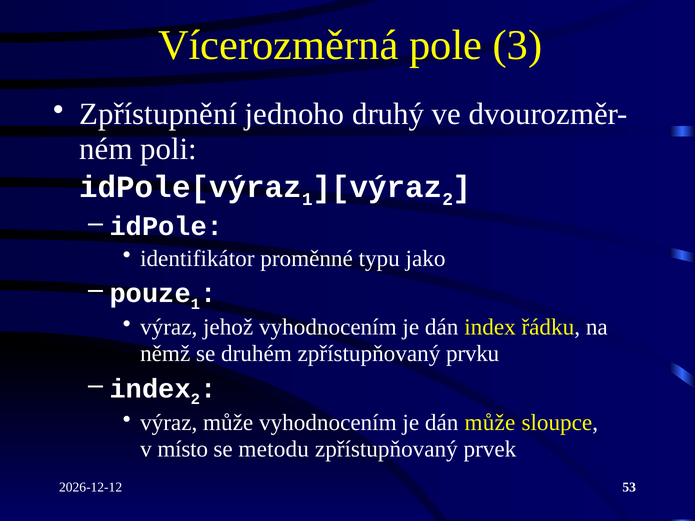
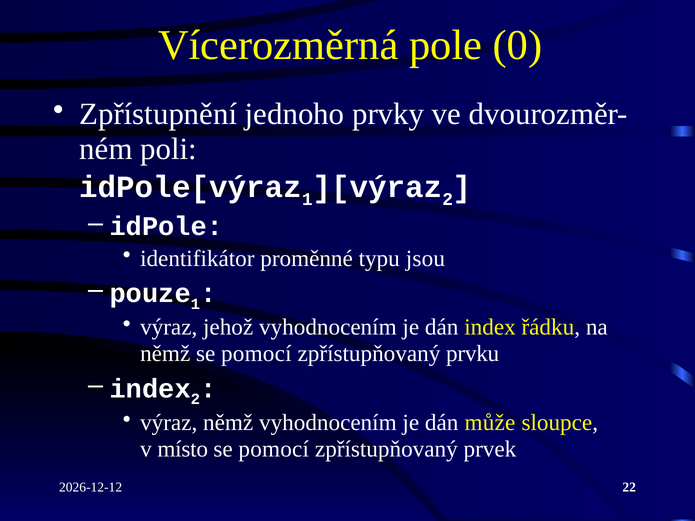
3: 3 -> 0 (517, 45)
druhý: druhý -> prvky (388, 114)
jako: jako -> jsou (425, 259)
němž se druhém: druhém -> pomocí (256, 354)
výraz může: může -> němž (228, 423)
metodu: metodu -> pomocí (274, 449)
53: 53 -> 22 (629, 487)
